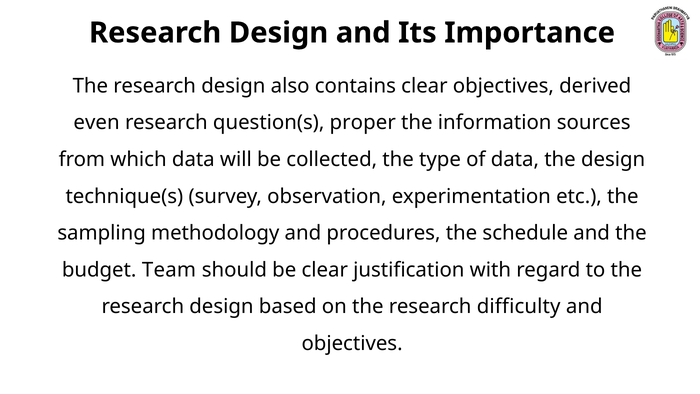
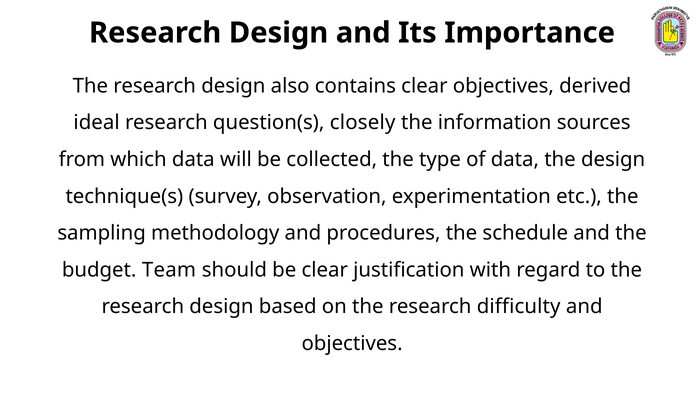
even: even -> ideal (97, 123)
proper: proper -> closely (363, 123)
